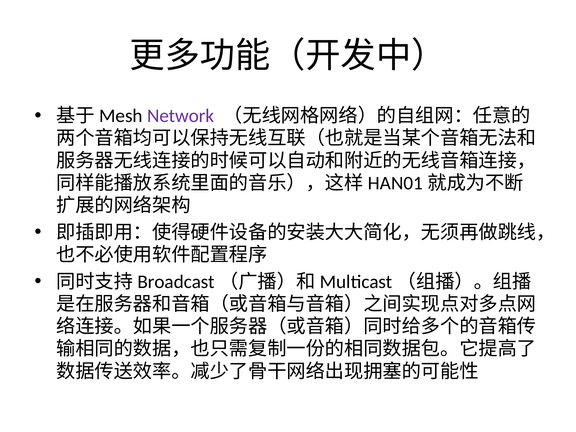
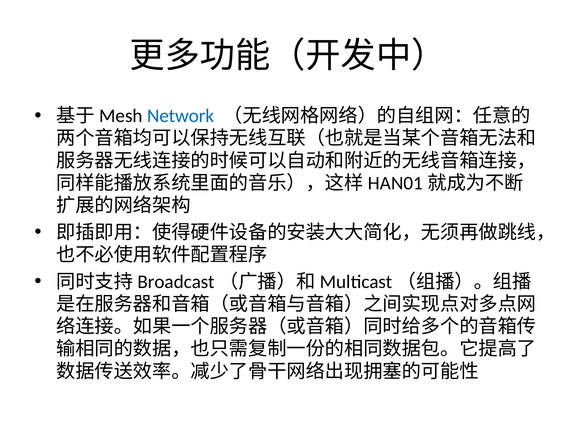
Network colour: purple -> blue (181, 116)
